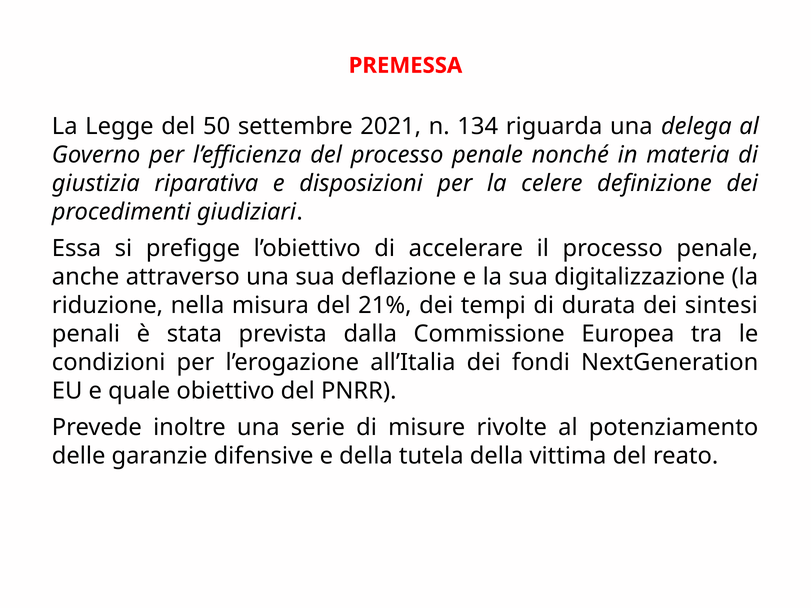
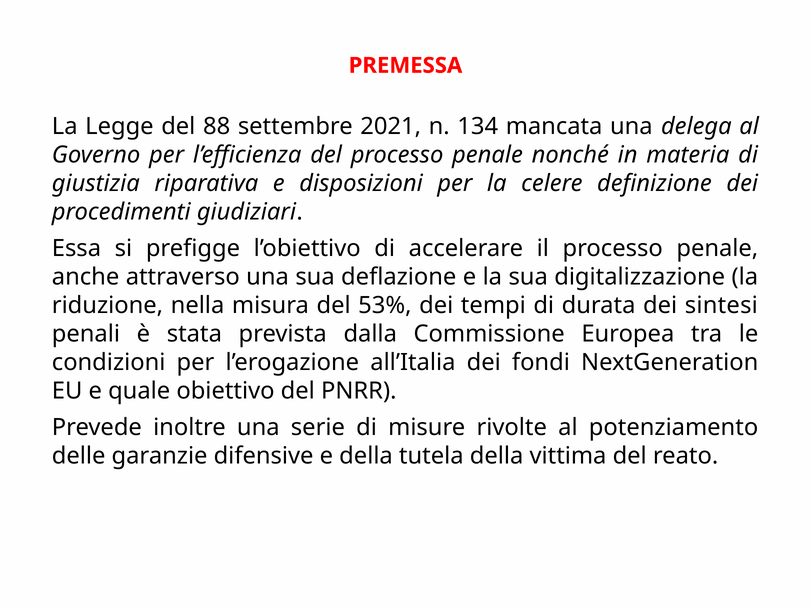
50: 50 -> 88 (217, 126)
riguarda: riguarda -> mancata (554, 126)
21%: 21% -> 53% (385, 305)
